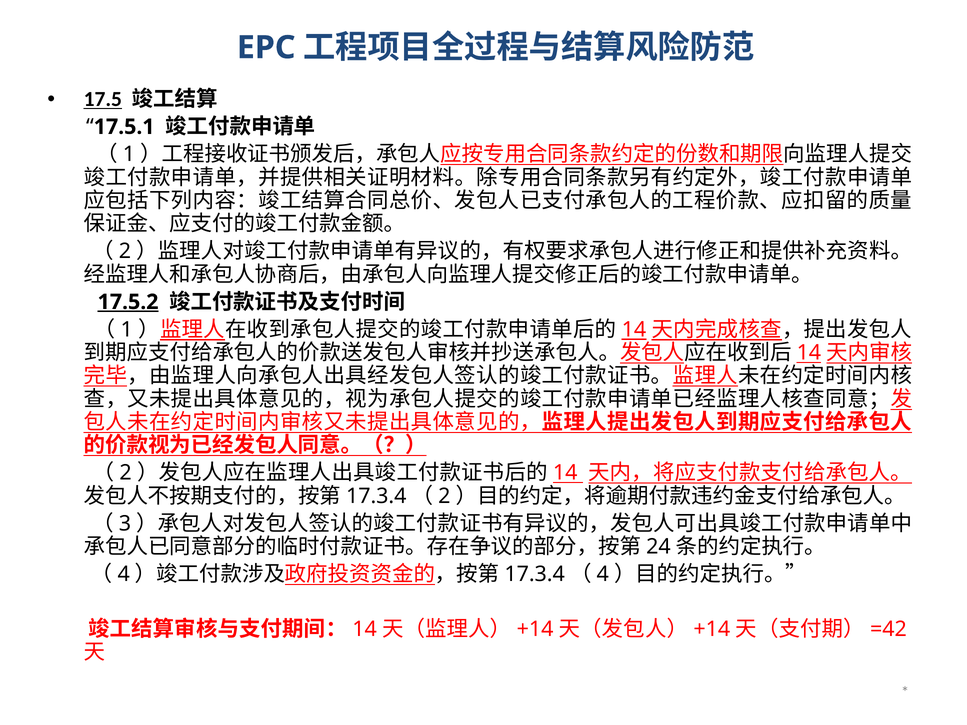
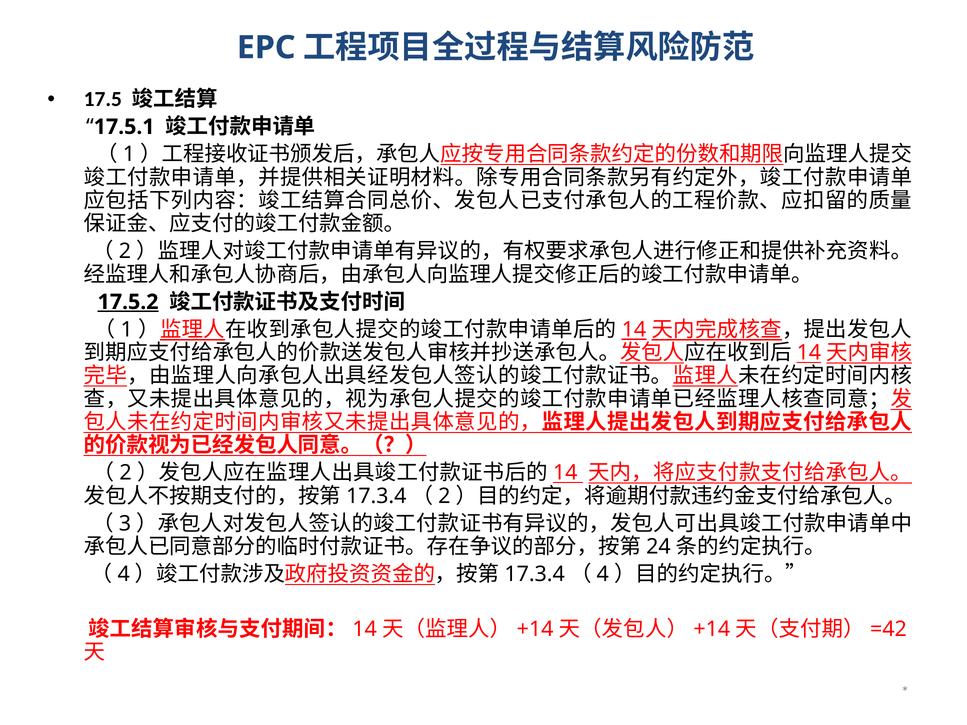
17.5 underline: present -> none (103, 99)
